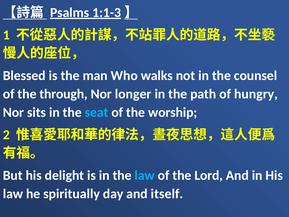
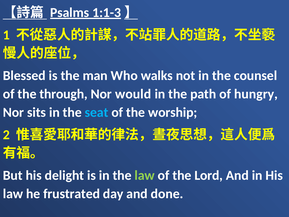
longer: longer -> would (133, 94)
law colour: light blue -> light green (145, 175)
spiritually: spiritually -> frustrated (72, 194)
itself: itself -> done (167, 194)
